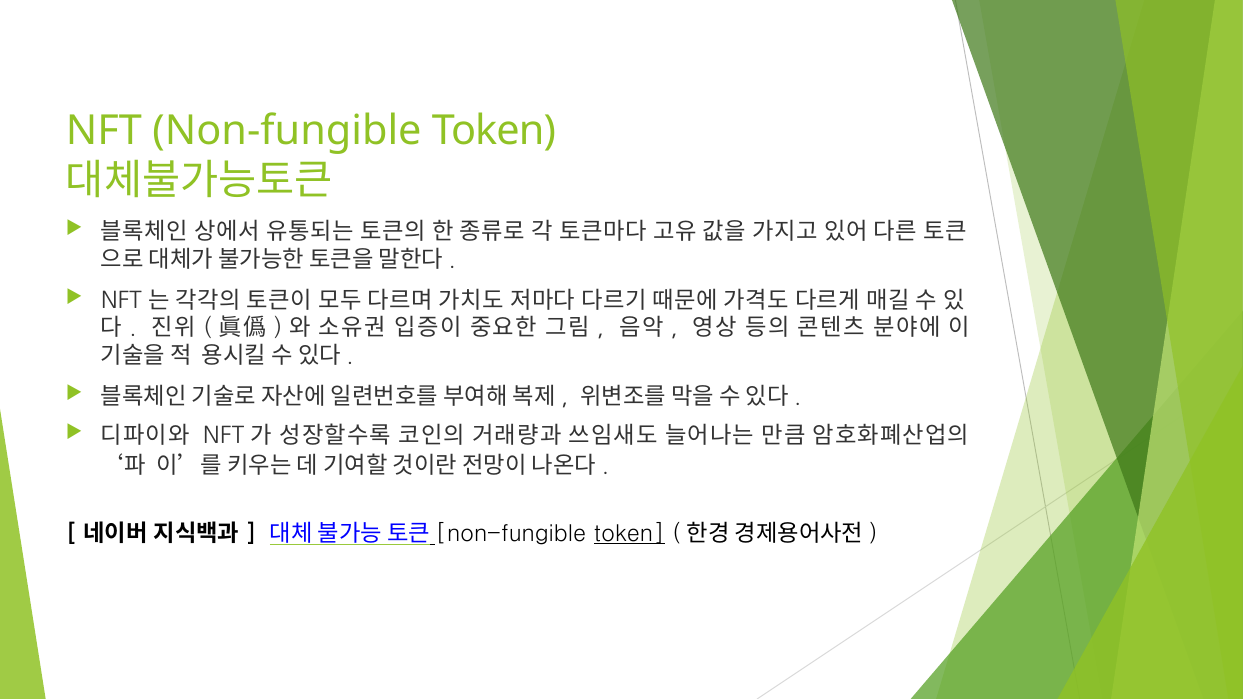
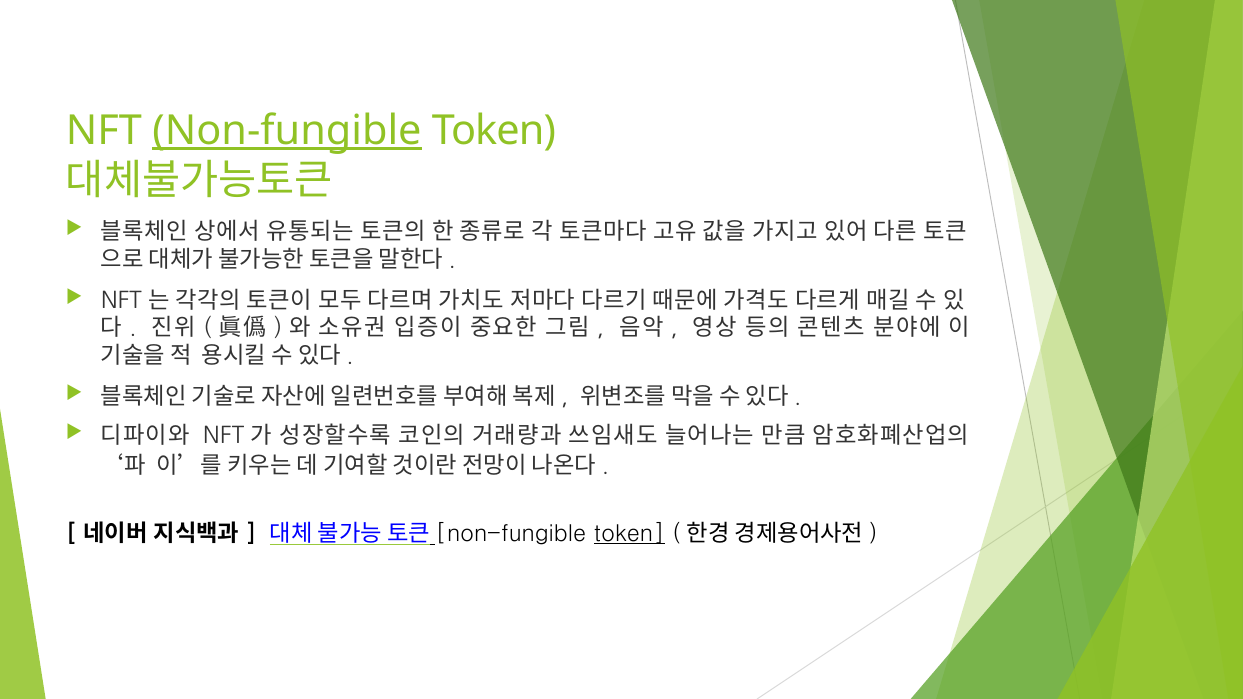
Non-fungible underline: none -> present (287, 131)
